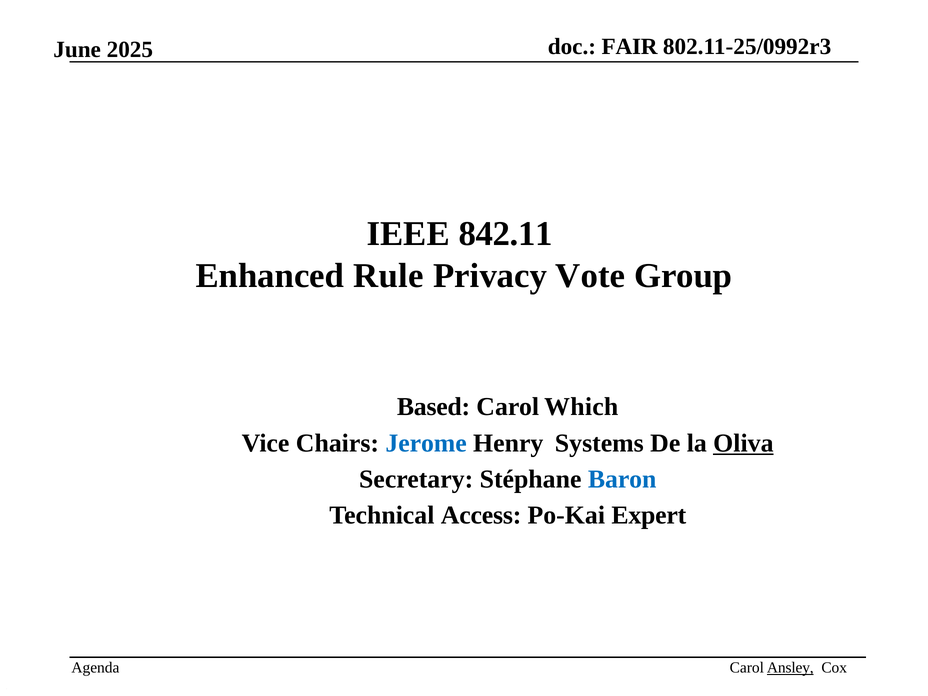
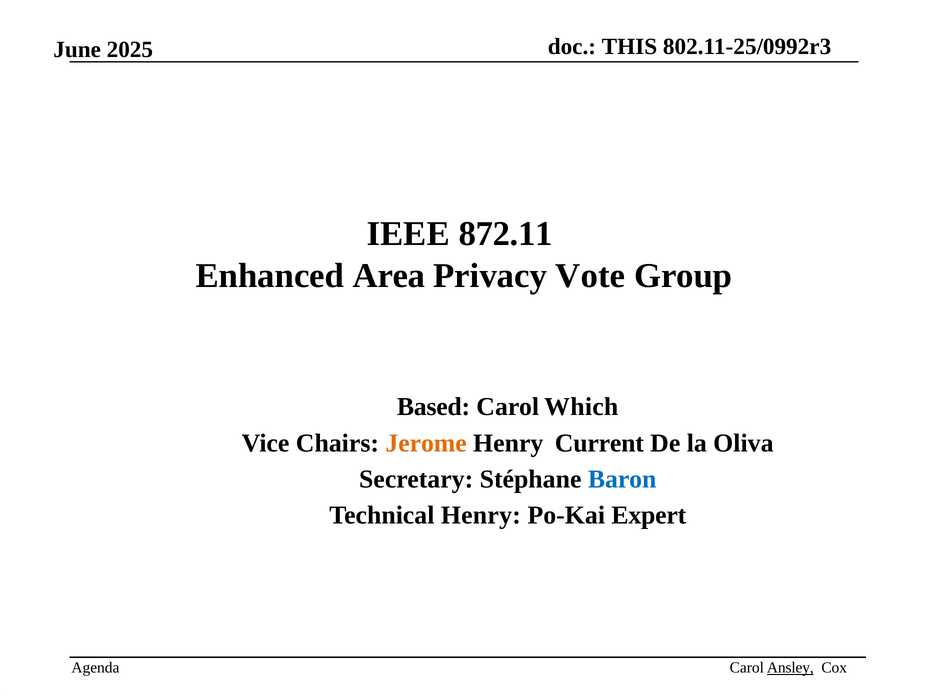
FAIR: FAIR -> THIS (629, 47)
842.11: 842.11 -> 872.11 (506, 234)
Rule: Rule -> Area (389, 276)
Jerome colour: blue -> orange (426, 443)
Systems: Systems -> Current (599, 443)
Oliva underline: present -> none (743, 443)
Technical Access: Access -> Henry (481, 515)
